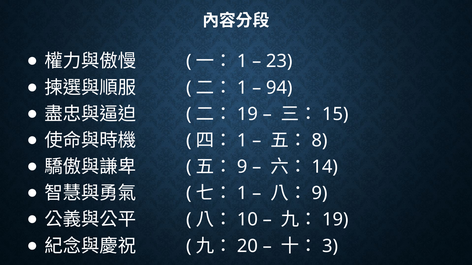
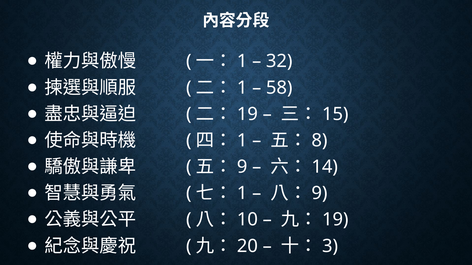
23: 23 -> 32 (279, 61)
94: 94 -> 58 (279, 88)
